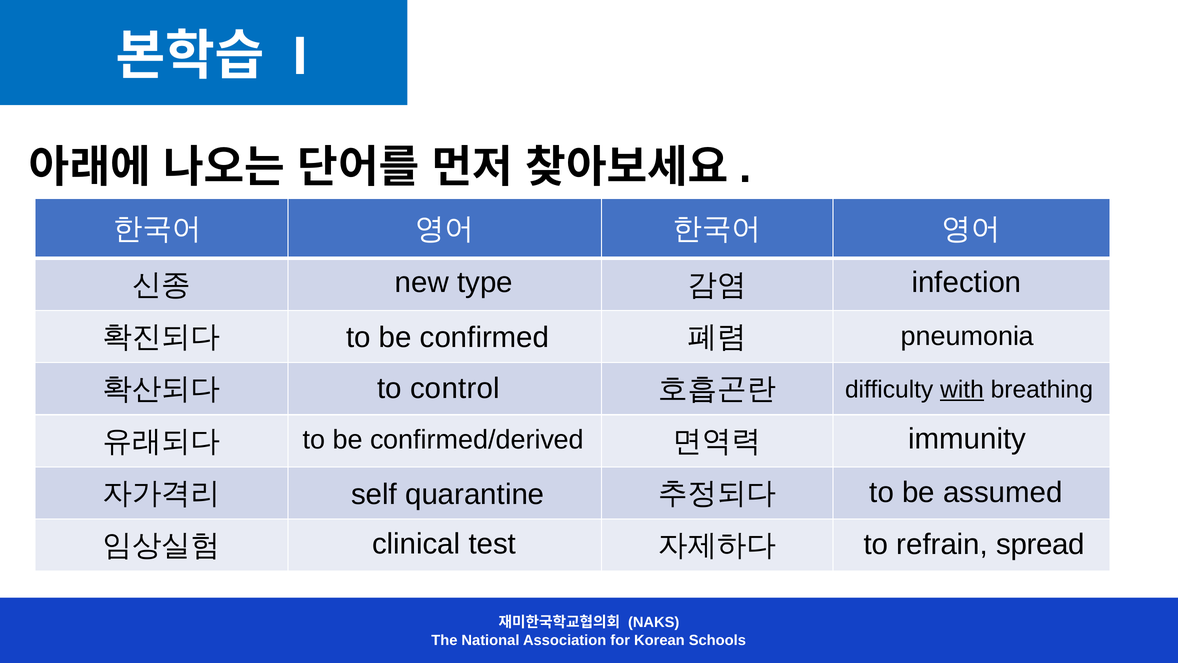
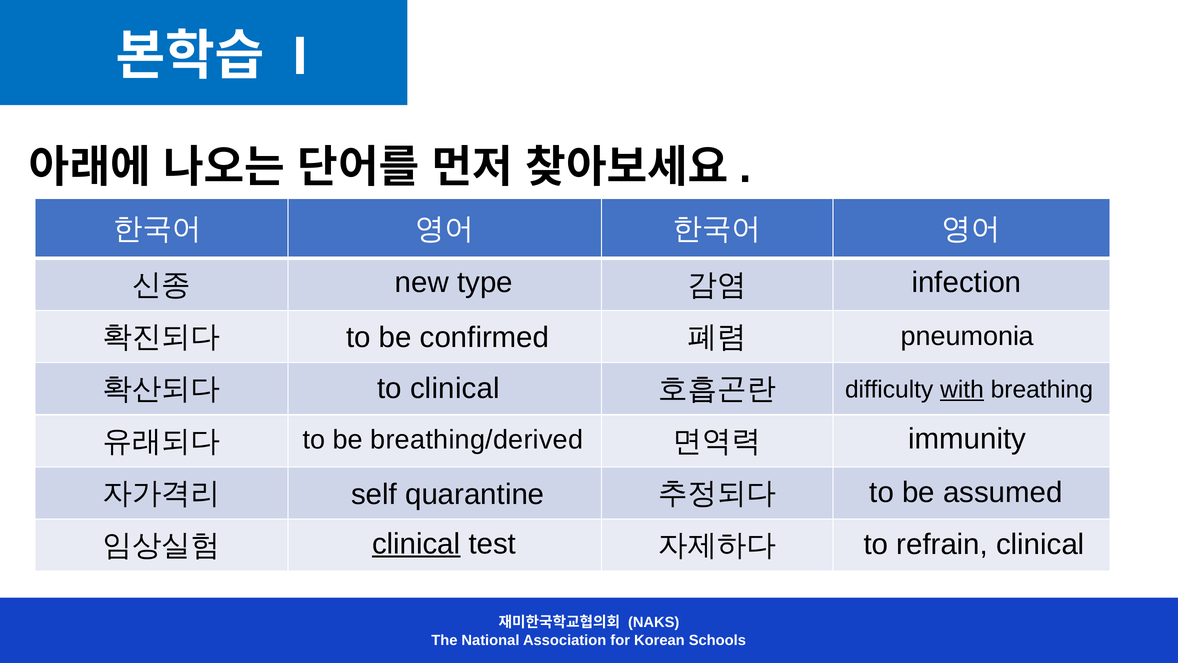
to control: control -> clinical (455, 389)
confirmed/derived: confirmed/derived -> breathing/derived (477, 440)
clinical underline: none -> present (416, 543)
refrain spread: spread -> clinical (1040, 544)
